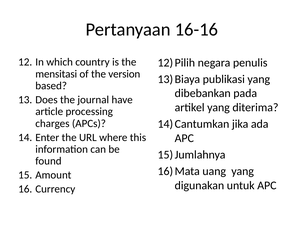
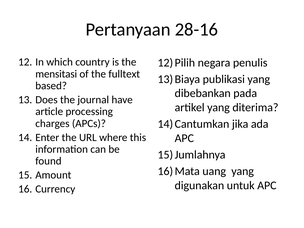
16-16: 16-16 -> 28-16 (196, 29)
version: version -> fulltext (124, 74)
